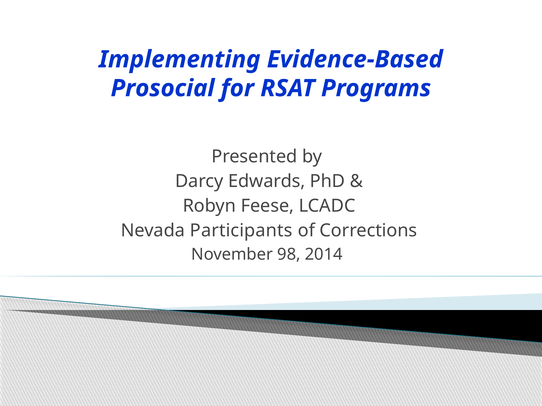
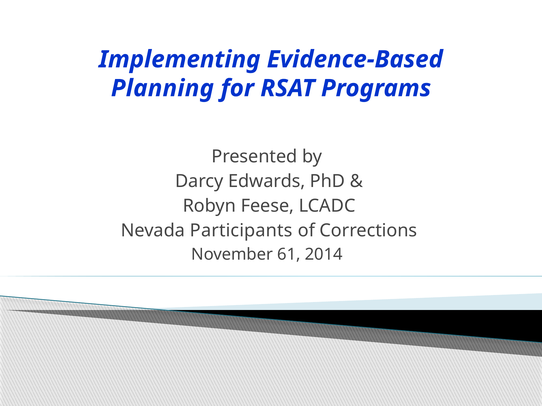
Prosocial: Prosocial -> Planning (162, 88)
98: 98 -> 61 (289, 255)
